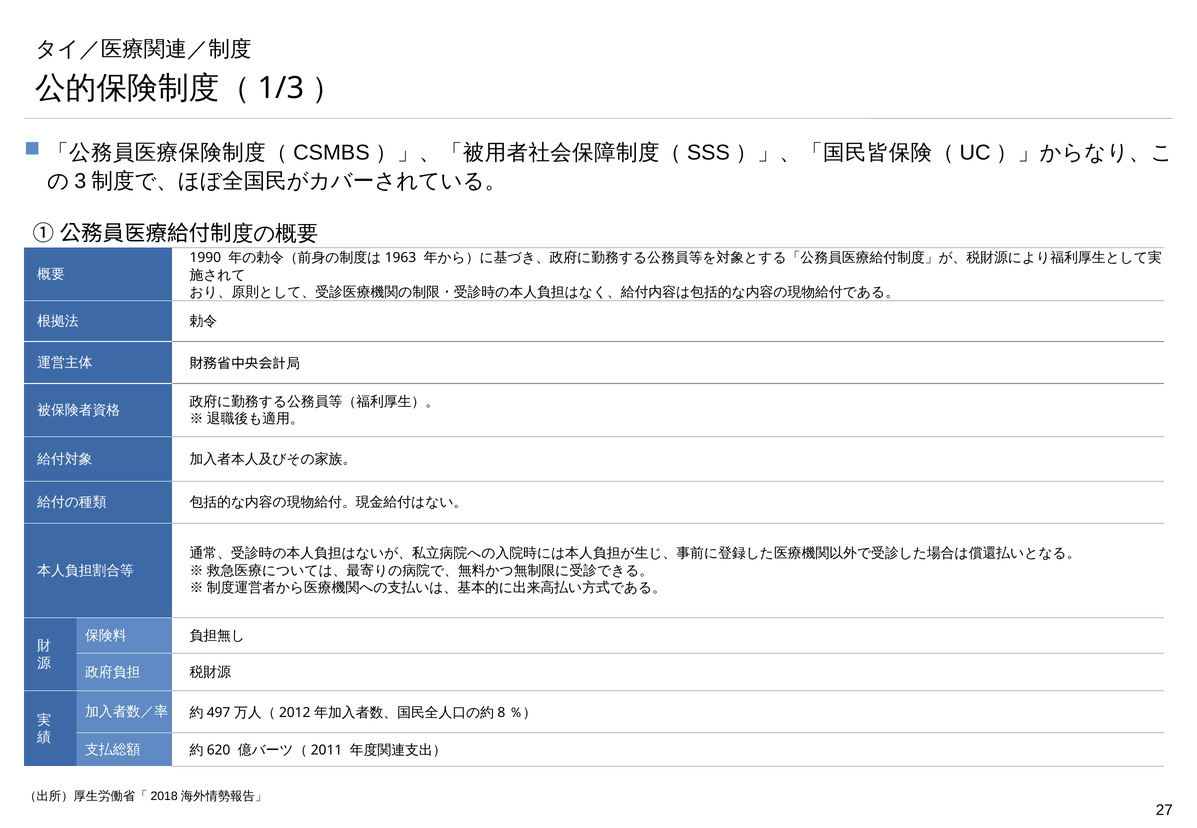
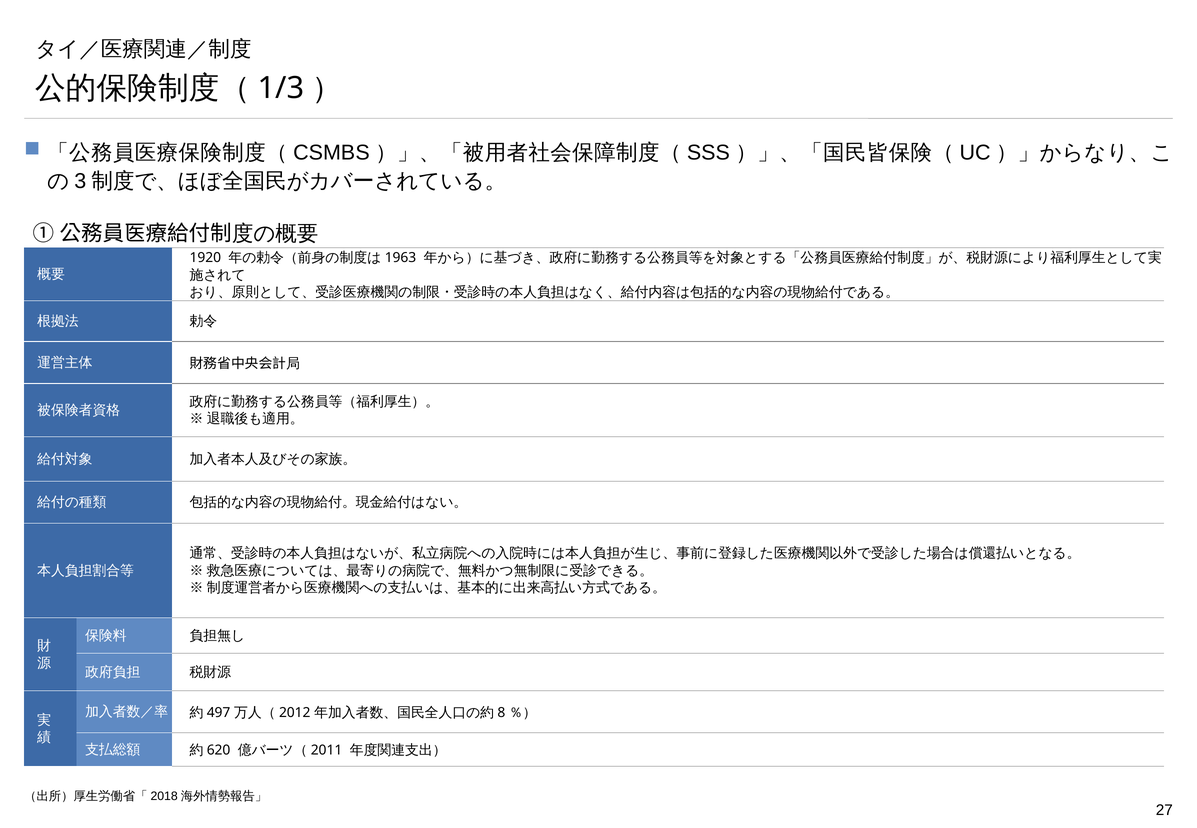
1990: 1990 -> 1920 (205, 258)
